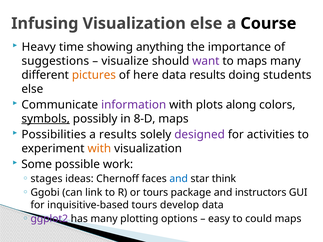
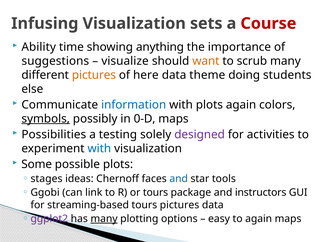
Visualization else: else -> sets (206, 23)
Course colour: black -> red (268, 23)
Heavy: Heavy -> Ability (39, 47)
want colour: purple -> orange (206, 61)
to maps: maps -> scrub (252, 61)
data results: results -> theme (207, 75)
information colour: purple -> blue (134, 105)
plots along: along -> again (241, 105)
8-D: 8-D -> 0-D (145, 119)
a results: results -> testing (118, 135)
with colour: orange -> blue (99, 149)
possible work: work -> plots (118, 164)
think: think -> tools (224, 179)
inquisitive-based: inquisitive-based -> streaming-based (88, 205)
tours develop: develop -> pictures (180, 205)
many underline: none -> present (104, 219)
to could: could -> again (259, 219)
